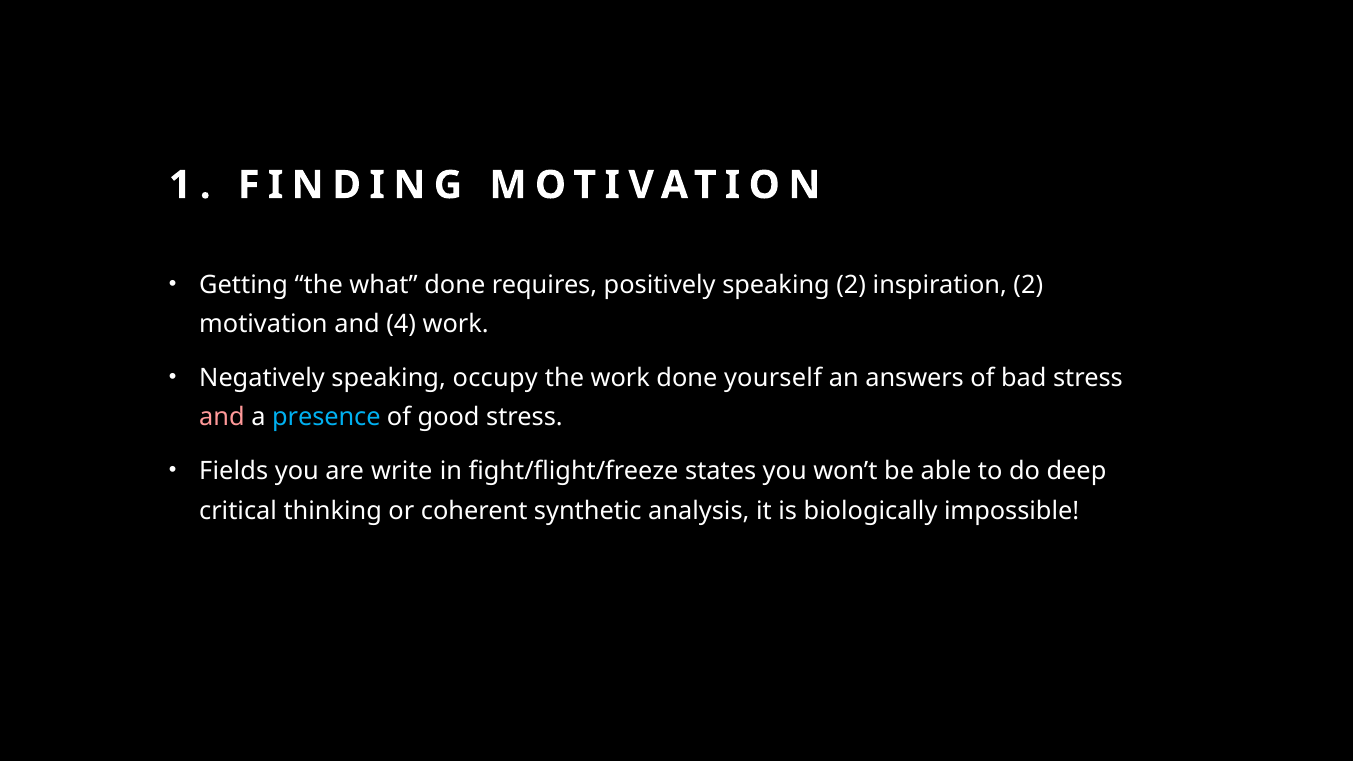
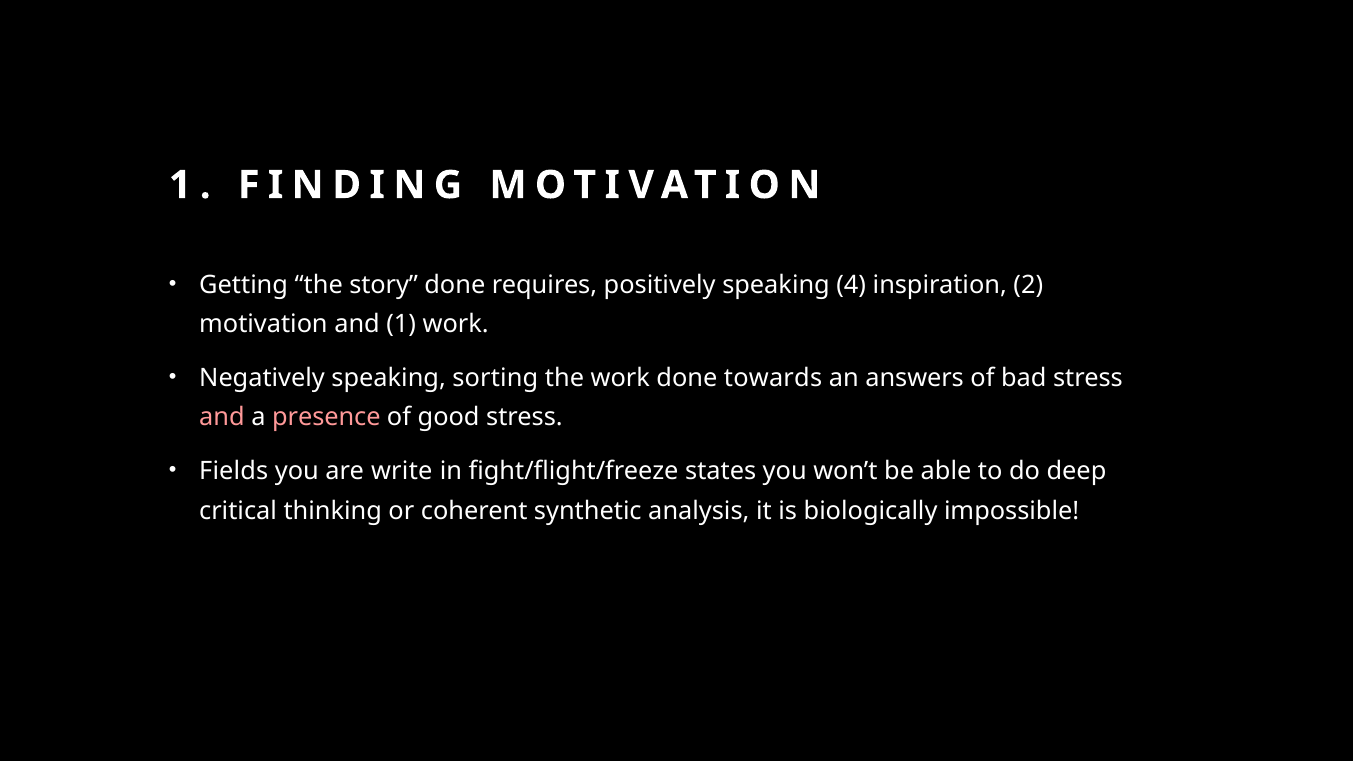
what: what -> story (384, 285)
speaking 2: 2 -> 4 (851, 285)
and 4: 4 -> 1 (401, 324)
occupy: occupy -> sorting (495, 378)
yourself: yourself -> towards (773, 378)
presence colour: light blue -> pink (326, 418)
